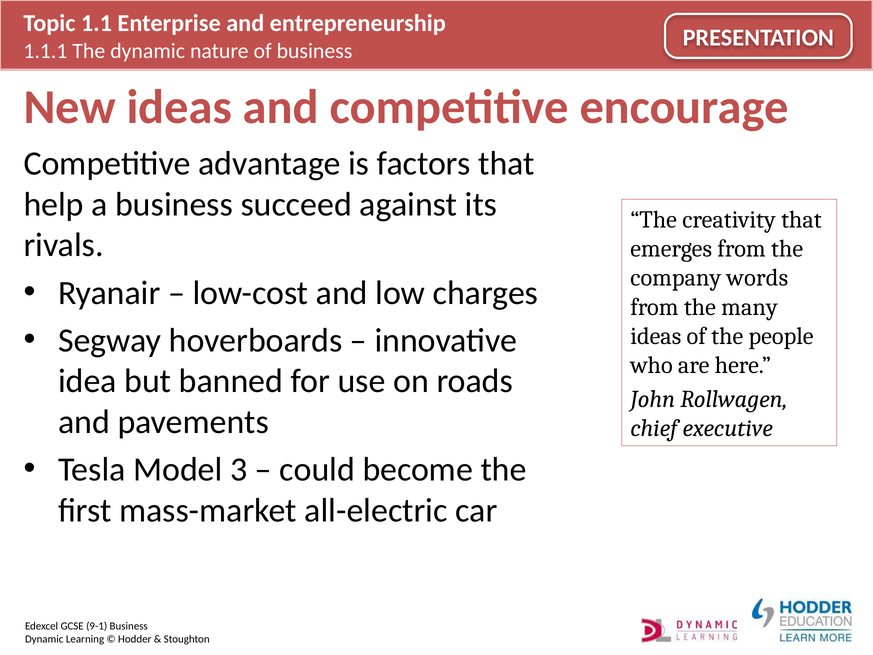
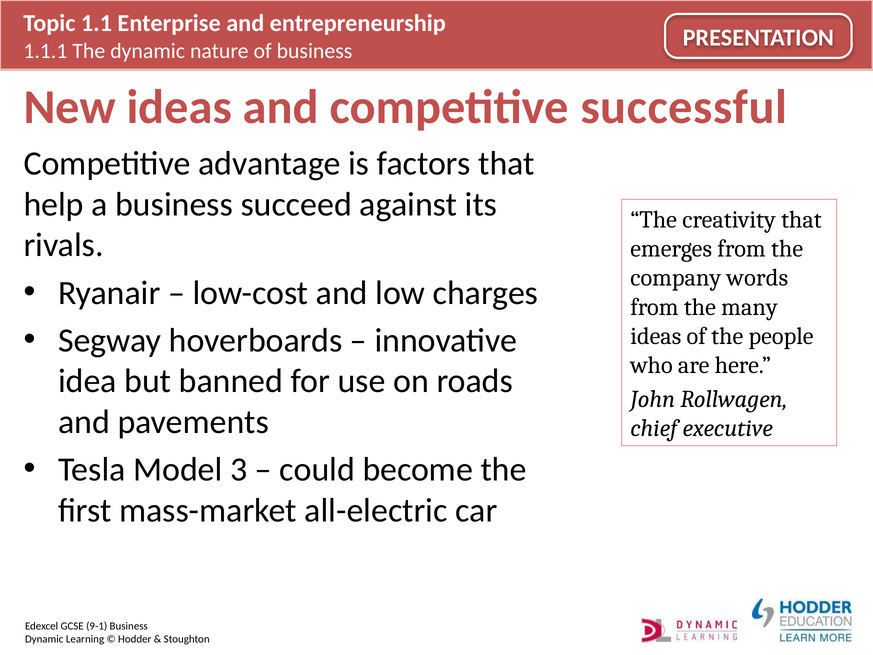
encourage: encourage -> successful (684, 107)
